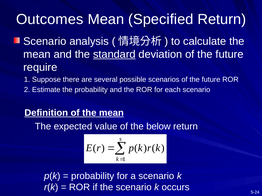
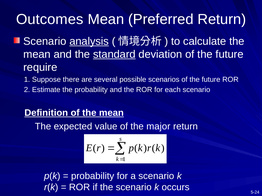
Specified: Specified -> Preferred (161, 19)
analysis underline: none -> present (89, 41)
below: below -> major (158, 127)
